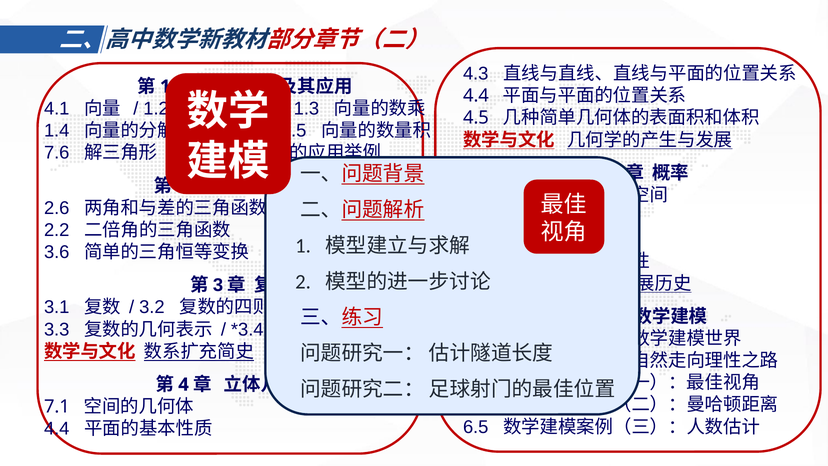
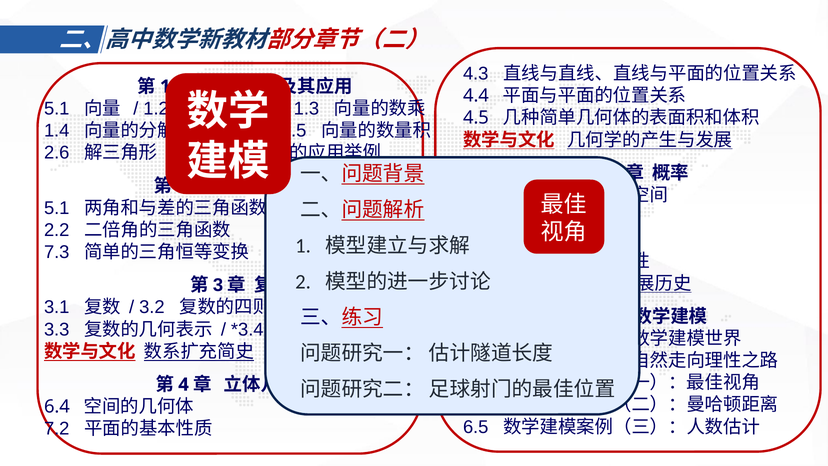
4.1: 4.1 -> 5.1 (57, 109)
7.6: 7.6 -> 2.6 (57, 153)
2.6: 2.6 -> 5.1 (57, 208)
3.6: 3.6 -> 7.3 (57, 252)
7.1: 7.1 -> 6.4 (57, 407)
4.4: 4.4 -> 7.2 (57, 429)
